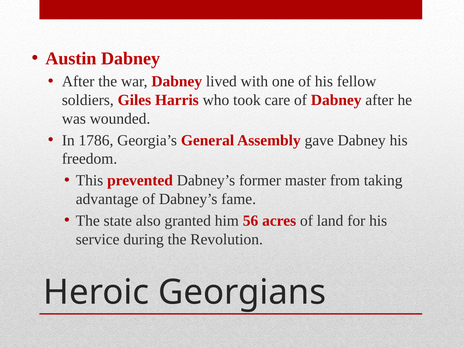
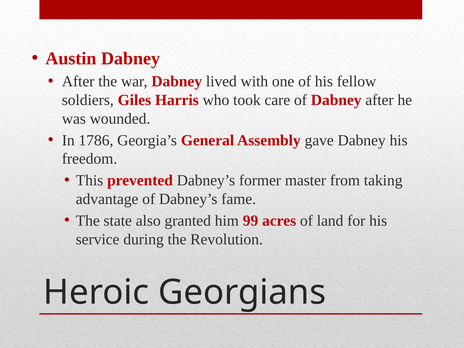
56: 56 -> 99 (251, 221)
